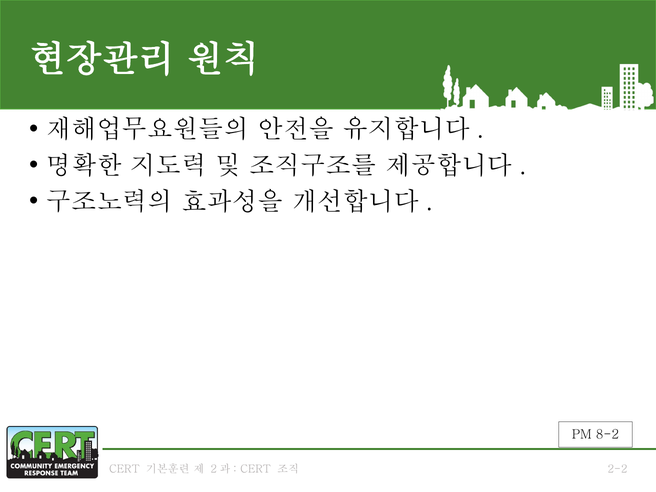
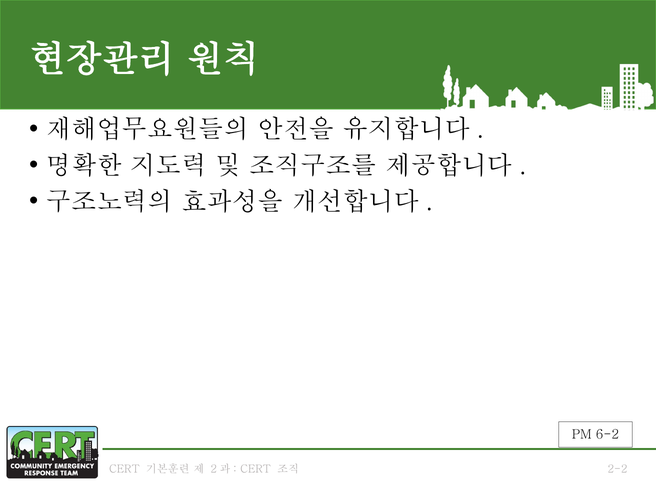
8-2: 8-2 -> 6-2 (607, 435)
